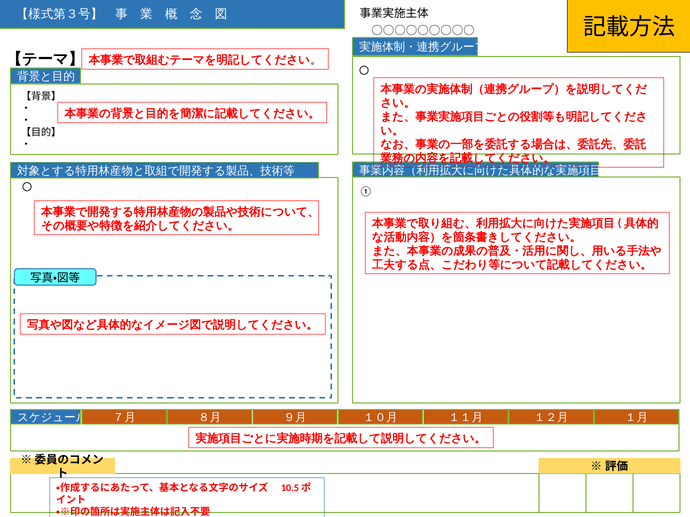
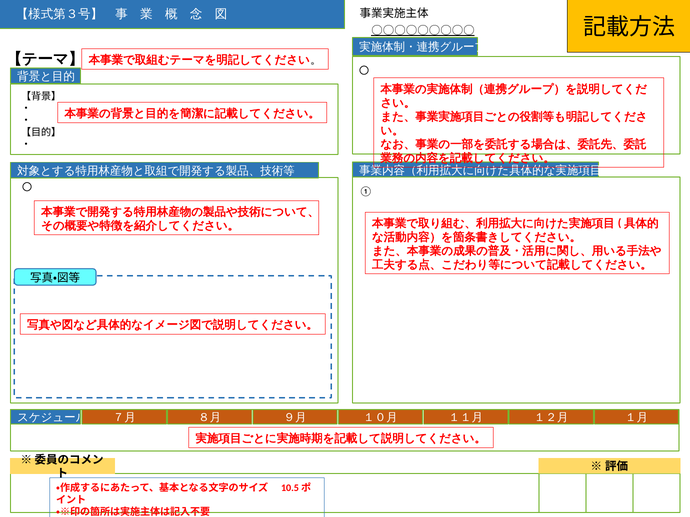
〇〇〇〇〇〇〇〇〇 underline: none -> present (423, 31)
